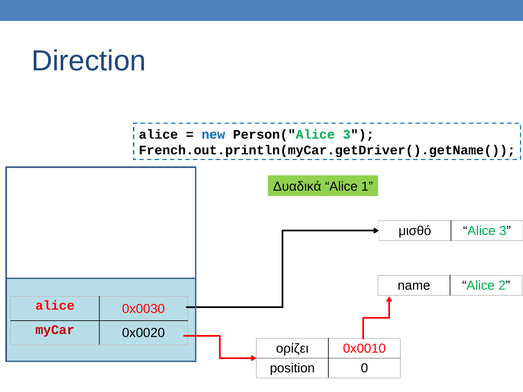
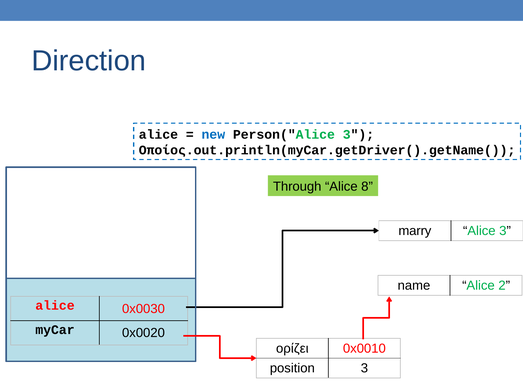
French.out.println(myCar.getDriver().getName(: French.out.println(myCar.getDriver().getName( -> Οποίος.out.println(myCar.getDriver().getName( (327, 150)
Δυαδικά: Δυαδικά -> Through (297, 187)
1: 1 -> 8 (367, 187)
μισθό: μισθό -> marry (415, 231)
myCar colour: red -> black (55, 330)
position 0: 0 -> 3 (364, 369)
